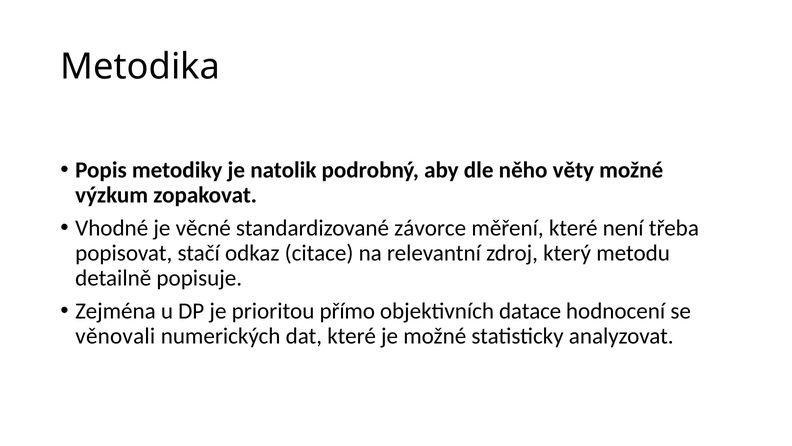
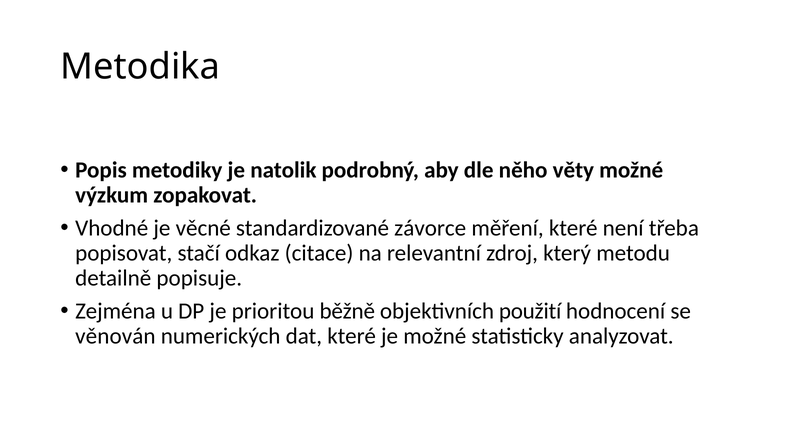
přímo: přímo -> běžně (347, 311)
datace: datace -> použití (530, 311)
věnovali: věnovali -> věnován (115, 336)
